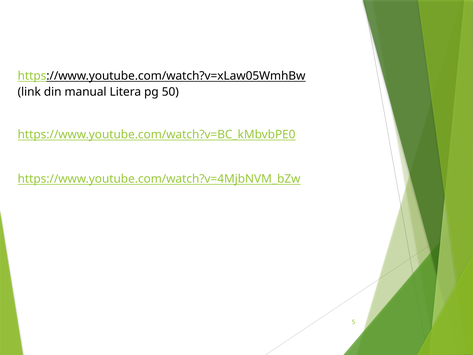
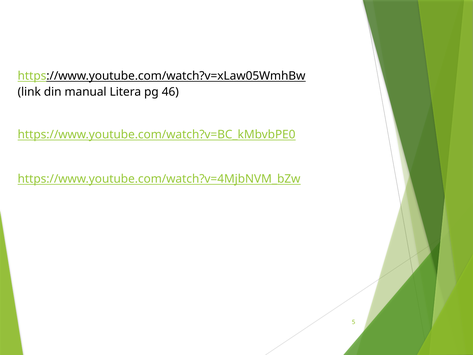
50: 50 -> 46 (170, 92)
